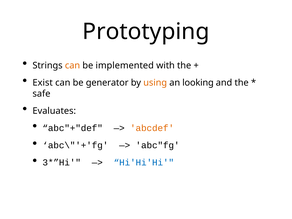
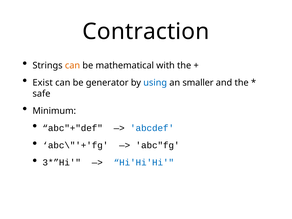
Prototyping: Prototyping -> Contraction (146, 32)
implemented: implemented -> mathematical (125, 65)
using colour: orange -> blue (155, 83)
looking: looking -> smaller (198, 83)
Evaluates: Evaluates -> Minimum (54, 111)
abcdef colour: orange -> blue (152, 128)
